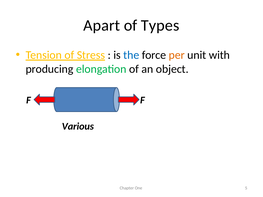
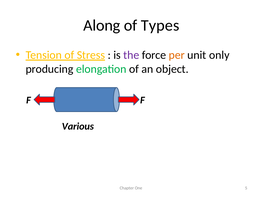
Apart: Apart -> Along (102, 25)
the colour: blue -> purple (131, 55)
with: with -> only (219, 55)
